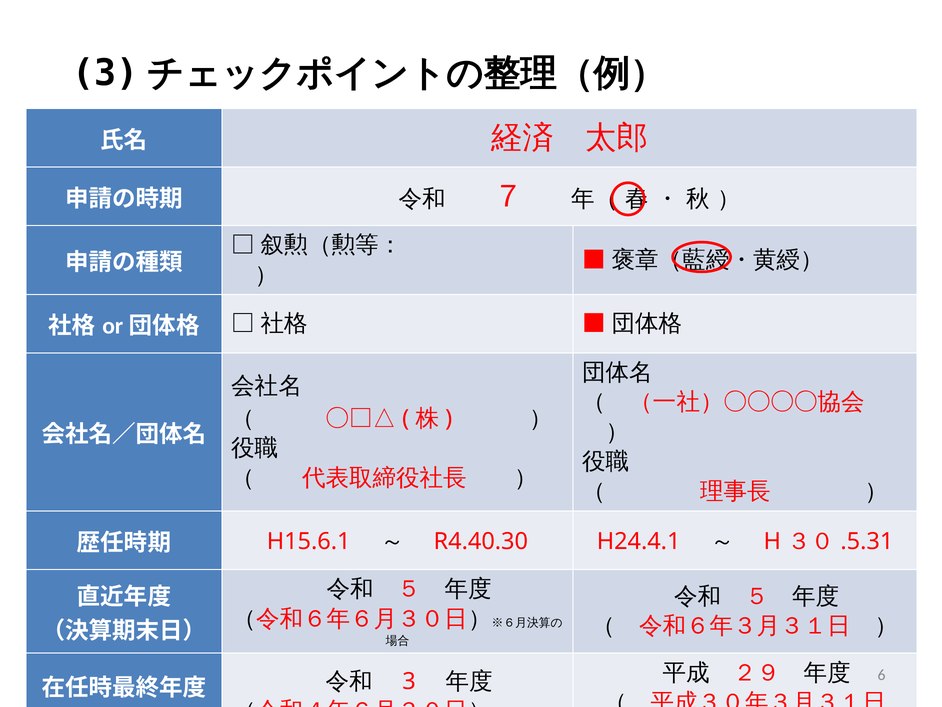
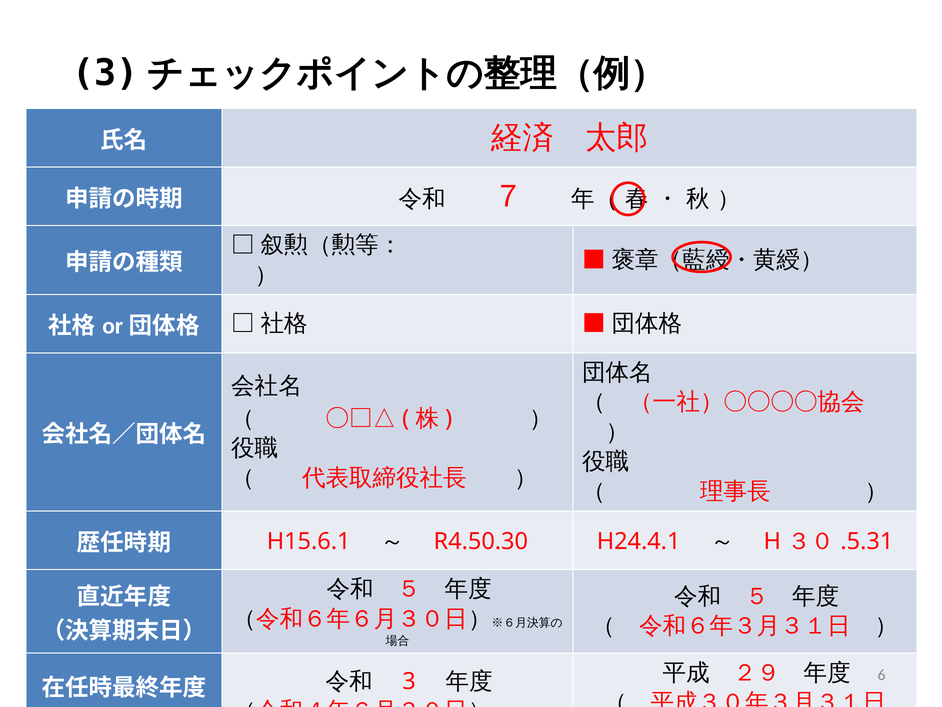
R4.40.30: R4.40.30 -> R4.50.30 (481, 541)
